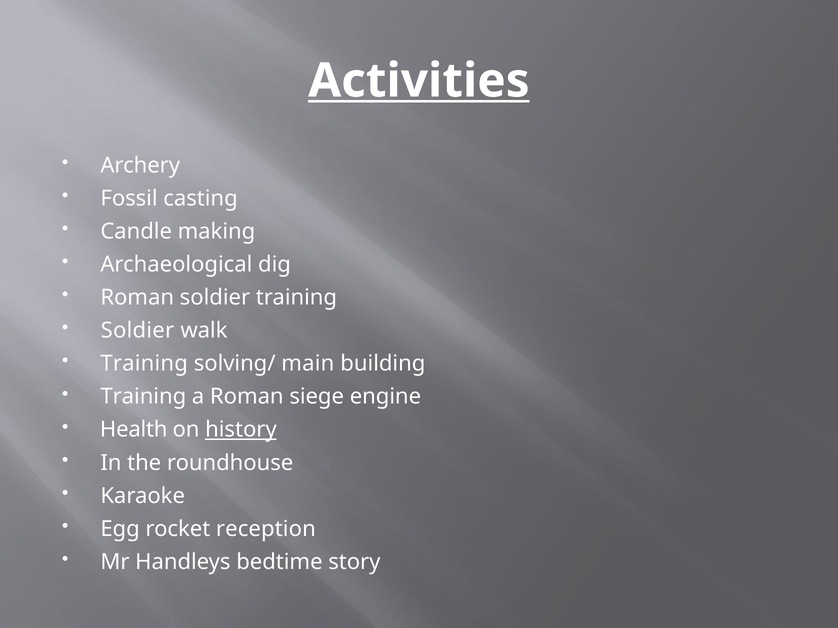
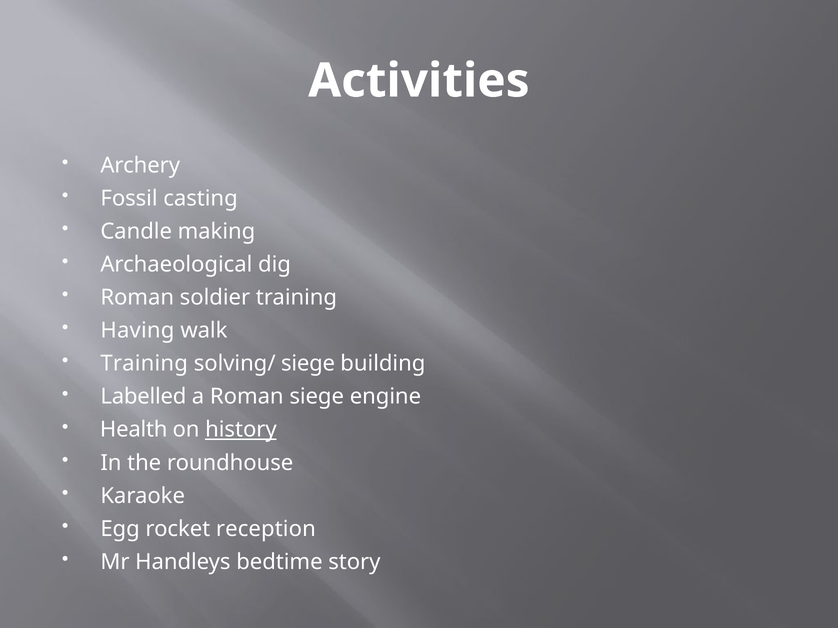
Activities underline: present -> none (419, 81)
Soldier: Soldier -> Having (137, 331)
solving/ main: main -> siege (308, 364)
Training: Training -> Labelled (143, 397)
